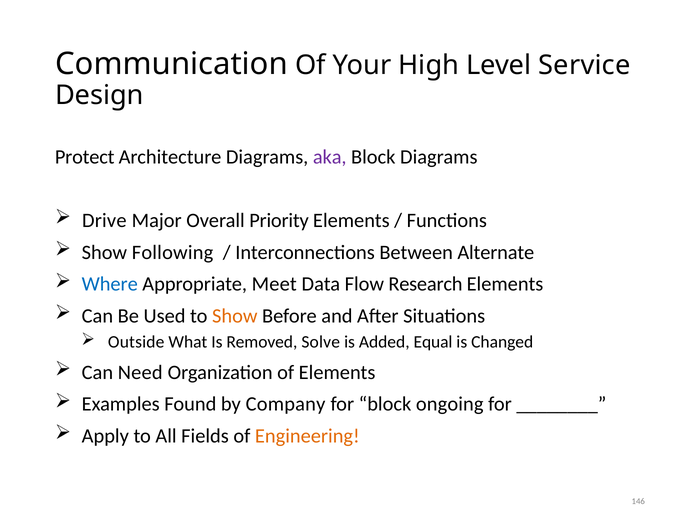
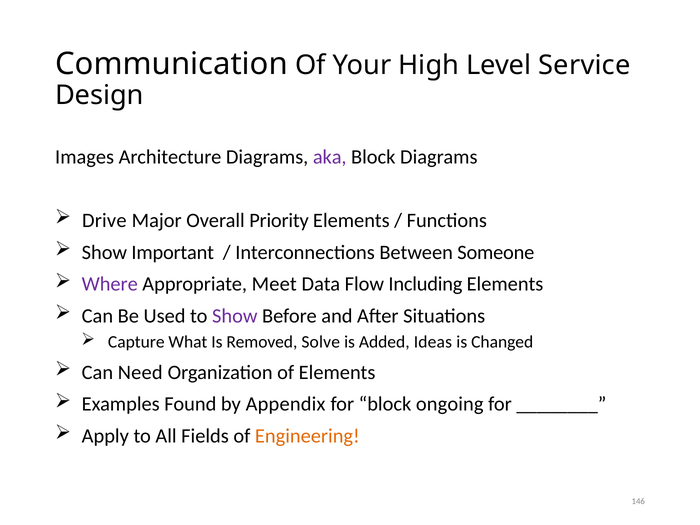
Protect: Protect -> Images (85, 157)
Following: Following -> Important (173, 252)
Alternate: Alternate -> Someone (496, 252)
Where colour: blue -> purple (110, 284)
Research: Research -> Including (425, 284)
Show colour: orange -> purple (235, 316)
Outside: Outside -> Capture (136, 342)
Equal: Equal -> Ideas (433, 342)
Company: Company -> Appendix (286, 404)
